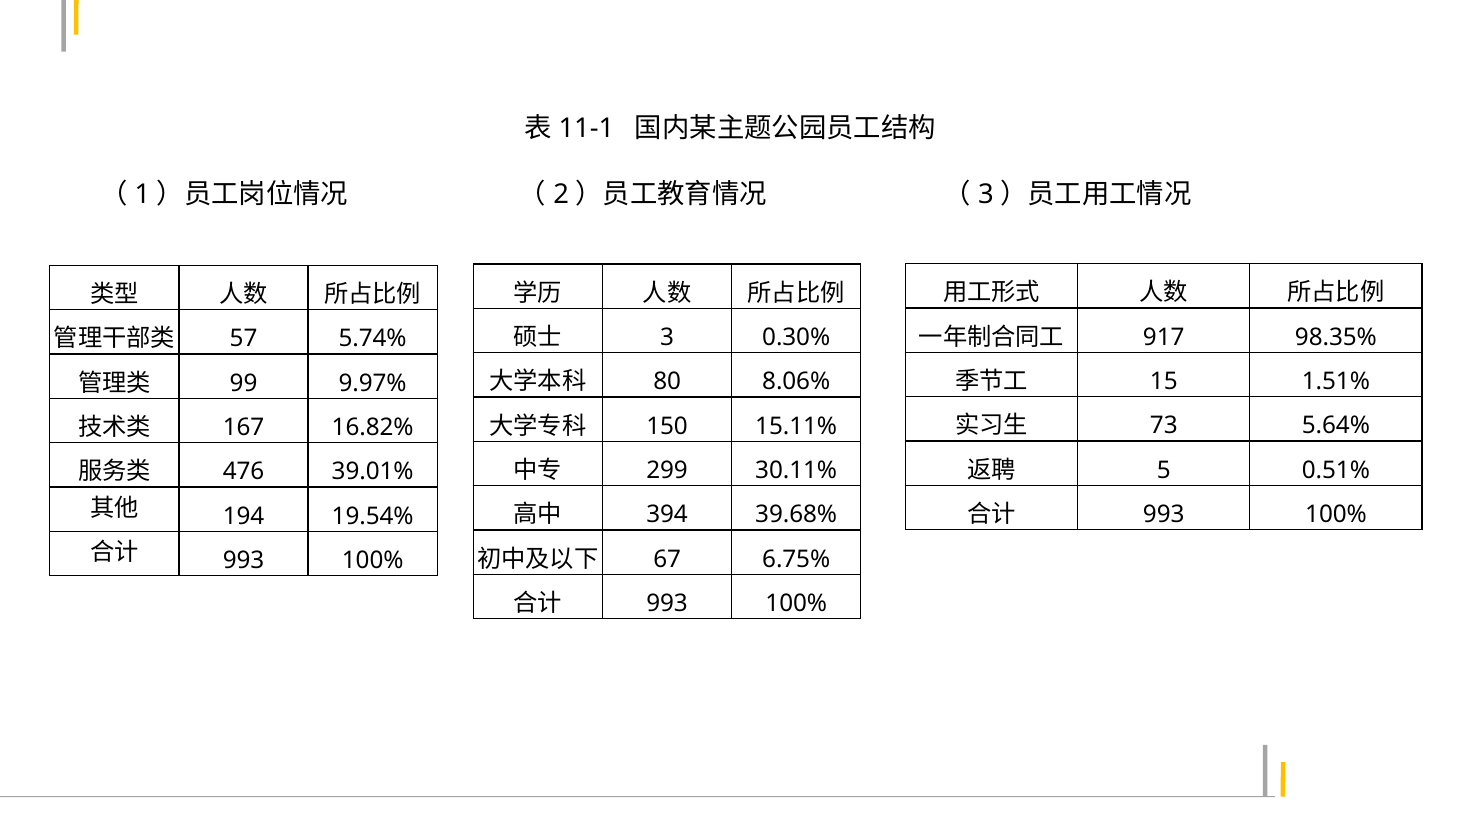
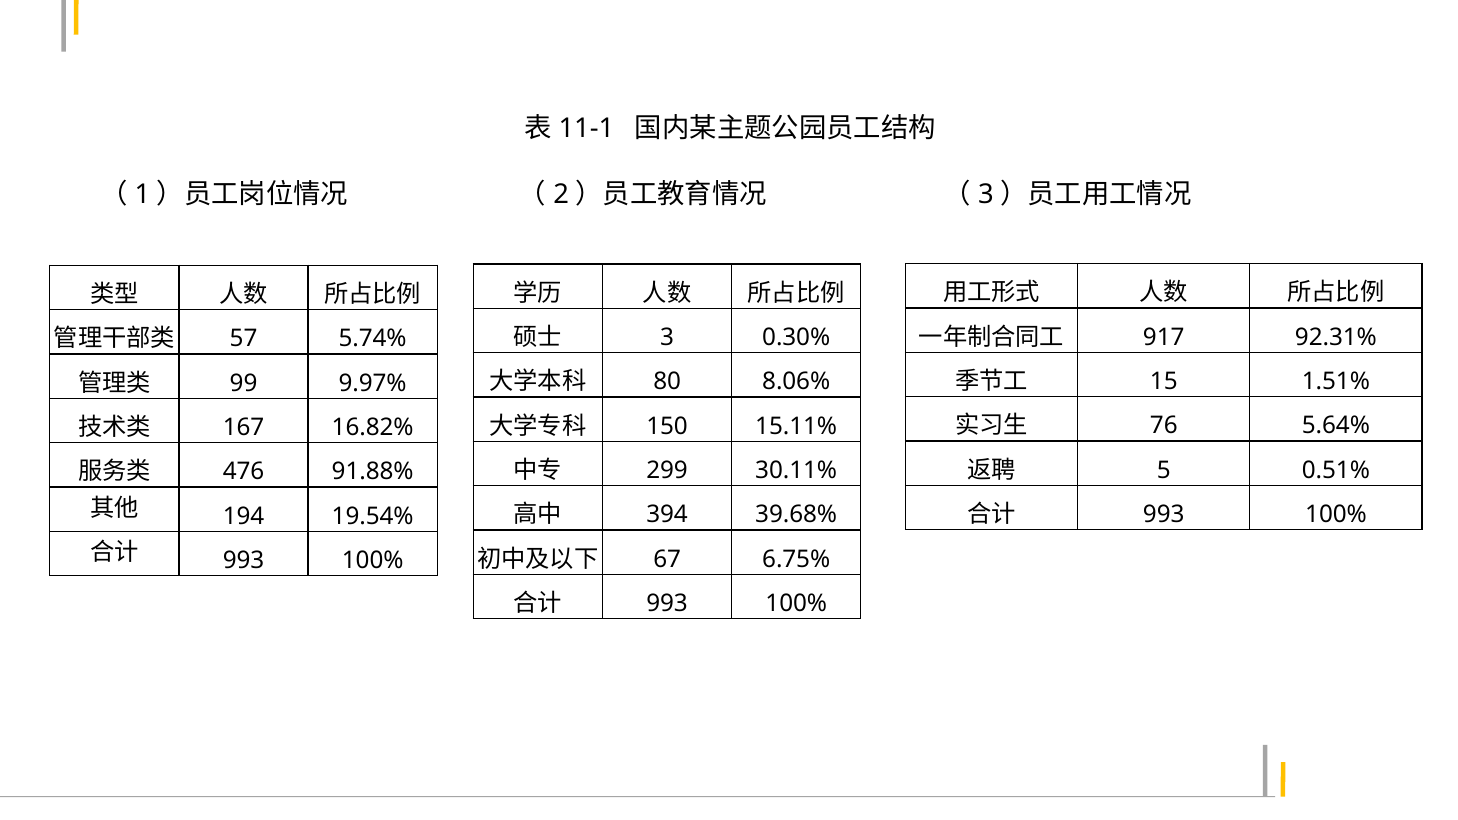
98.35%: 98.35% -> 92.31% (1336, 337)
73: 73 -> 76 (1164, 426)
39.01%: 39.01% -> 91.88% (373, 472)
